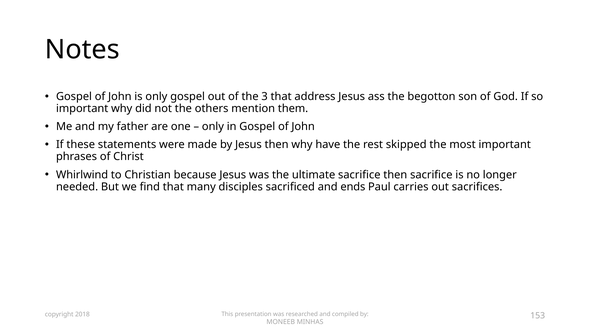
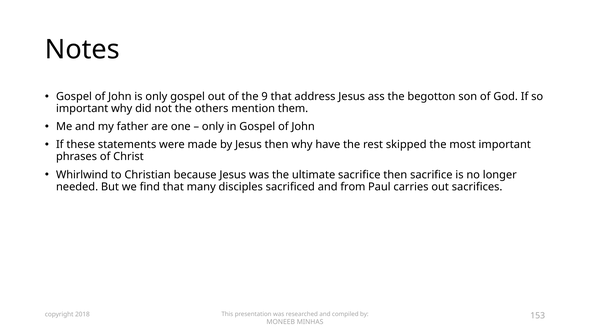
3: 3 -> 9 (265, 96)
ends: ends -> from (353, 187)
